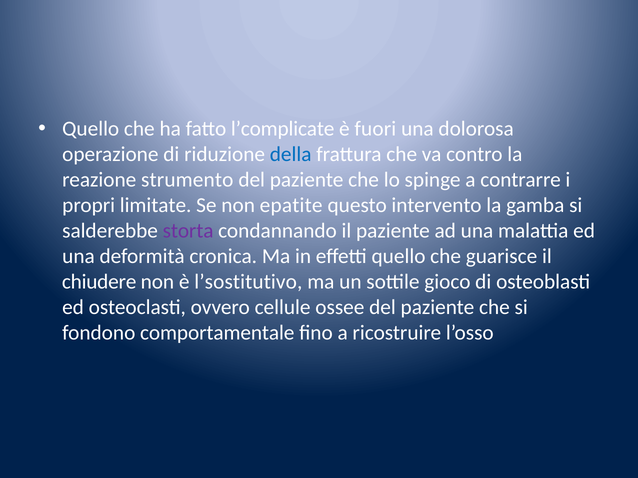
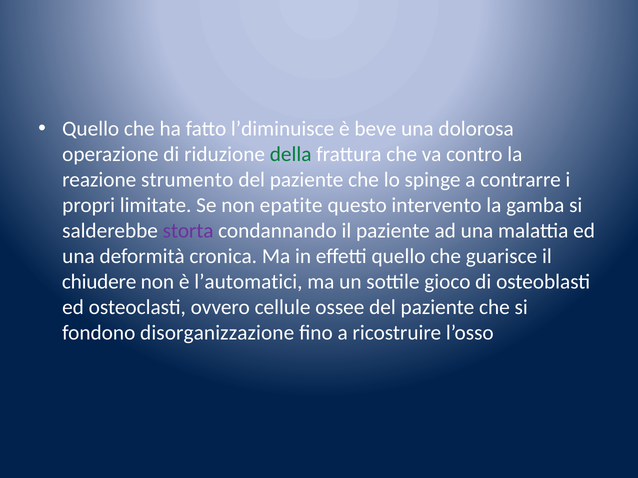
l’complicate: l’complicate -> l’diminuisce (283, 129)
fuori: fuori -> beve (375, 129)
della colour: blue -> green (291, 155)
l’sostitutivo: l’sostitutivo -> l’automatici (248, 282)
comportamentale: comportamentale -> disorganizzazione (217, 333)
